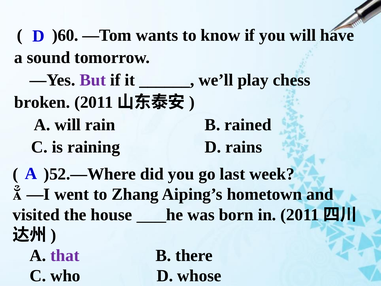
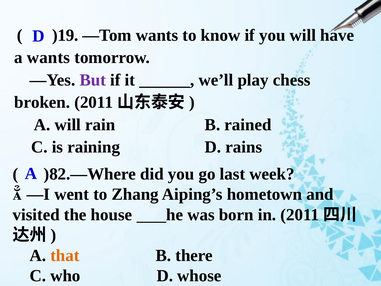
)60: )60 -> )19 (65, 35)
a sound: sound -> wants (48, 58)
)52.—Where: )52.—Where -> )82.—Where (90, 174)
that colour: purple -> orange (65, 255)
